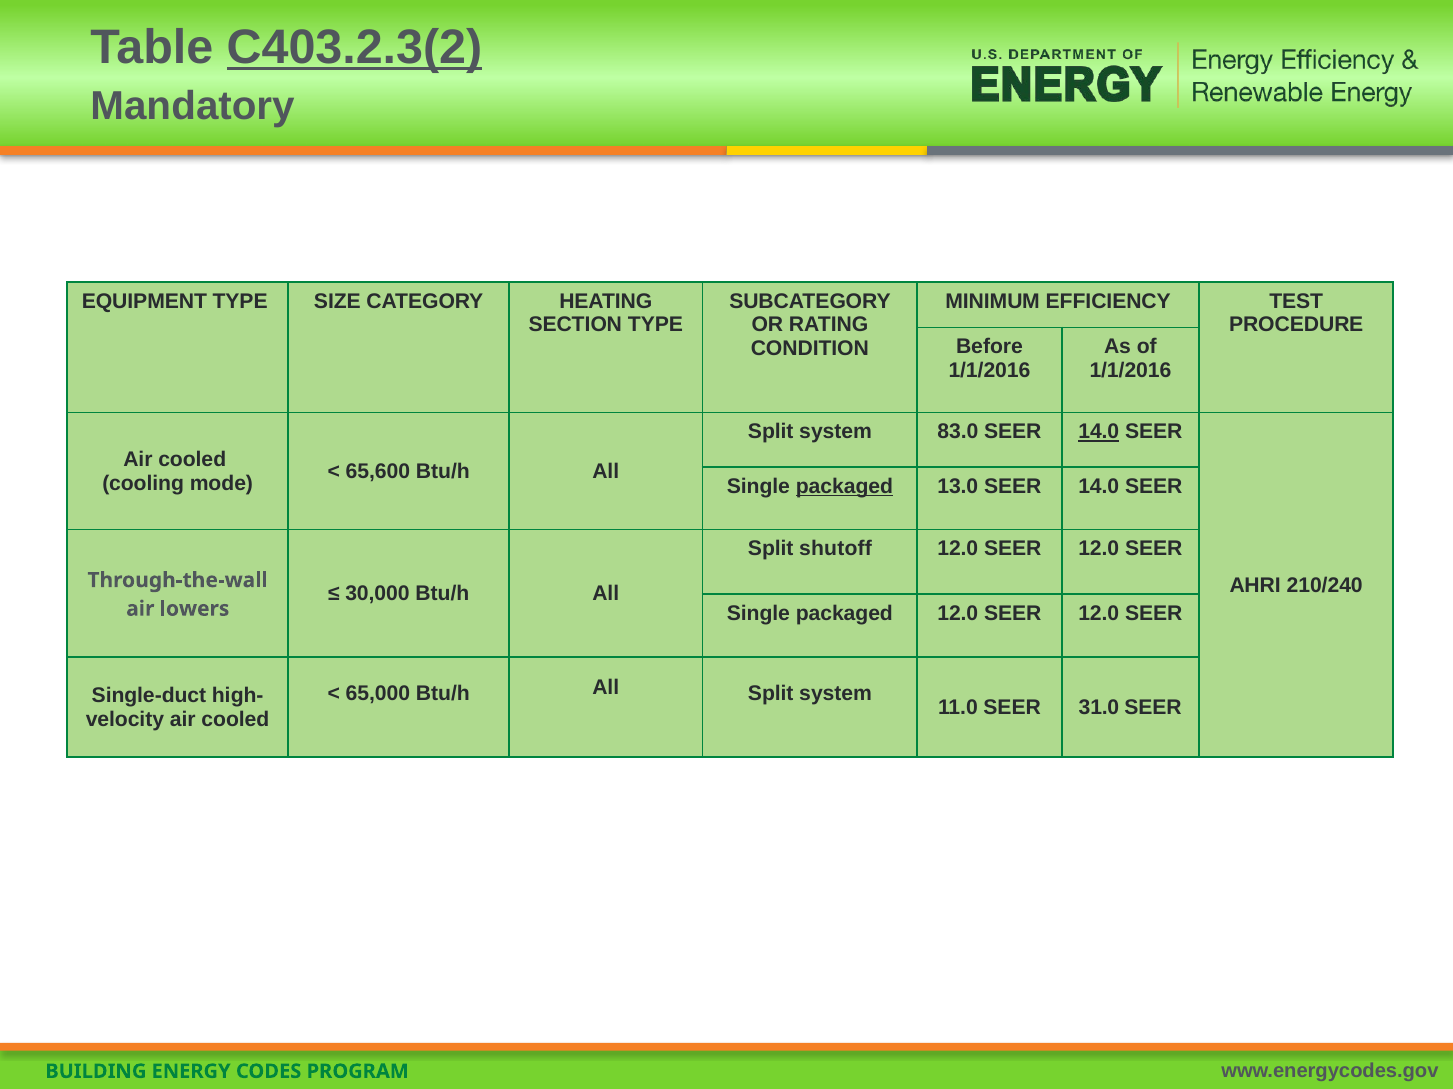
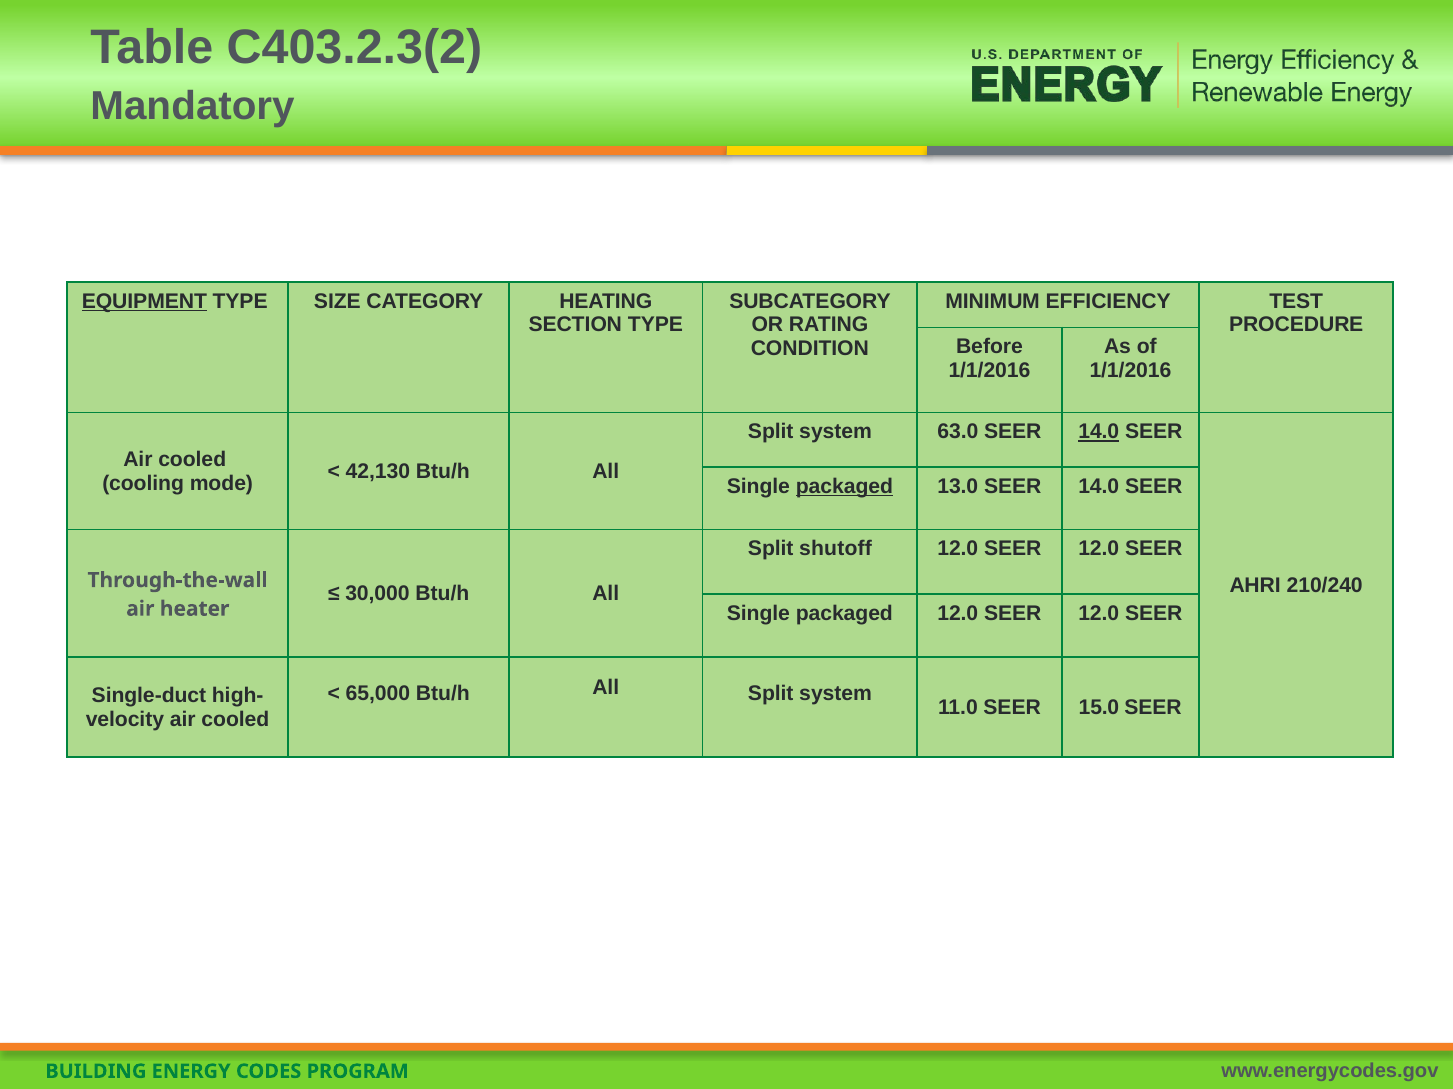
C403.2.3(2 underline: present -> none (354, 47)
EQUIPMENT underline: none -> present (144, 302)
83.0: 83.0 -> 63.0 (958, 432)
65,600: 65,600 -> 42,130 (378, 472)
lowers: lowers -> heater (195, 609)
31.0: 31.0 -> 15.0 (1099, 708)
